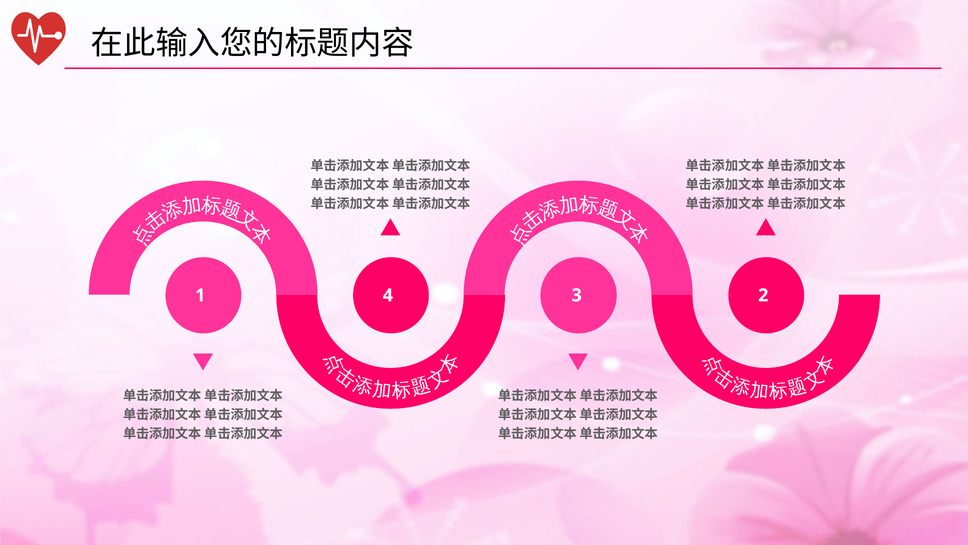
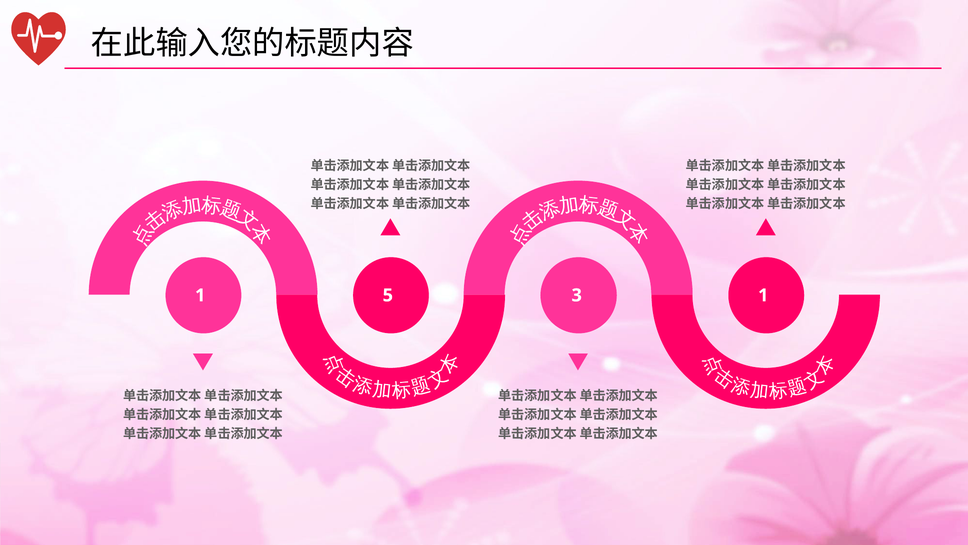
4: 4 -> 5 (388, 295)
3 2: 2 -> 1 (763, 295)
